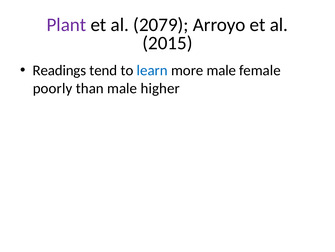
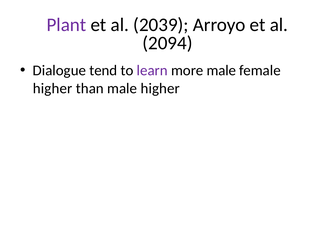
2079: 2079 -> 2039 (161, 25)
2015: 2015 -> 2094 (167, 43)
Readings: Readings -> Dialogue (59, 70)
learn colour: blue -> purple (152, 70)
poorly: poorly -> higher (53, 88)
